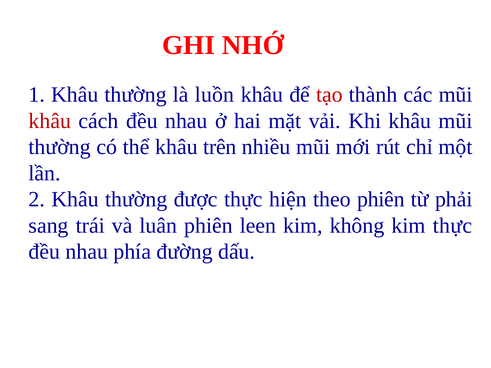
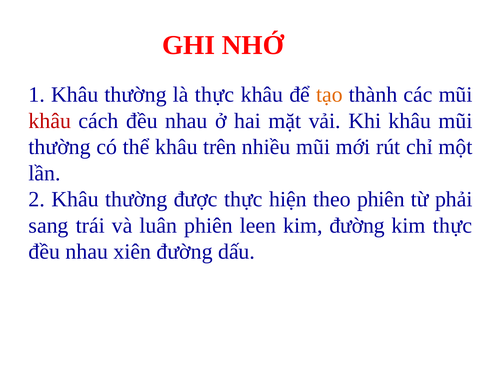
là luồn: luồn -> thực (215, 95)
tạo colour: red -> orange (329, 95)
kim không: không -> đường (357, 226)
phía: phía -> xiên (132, 252)
